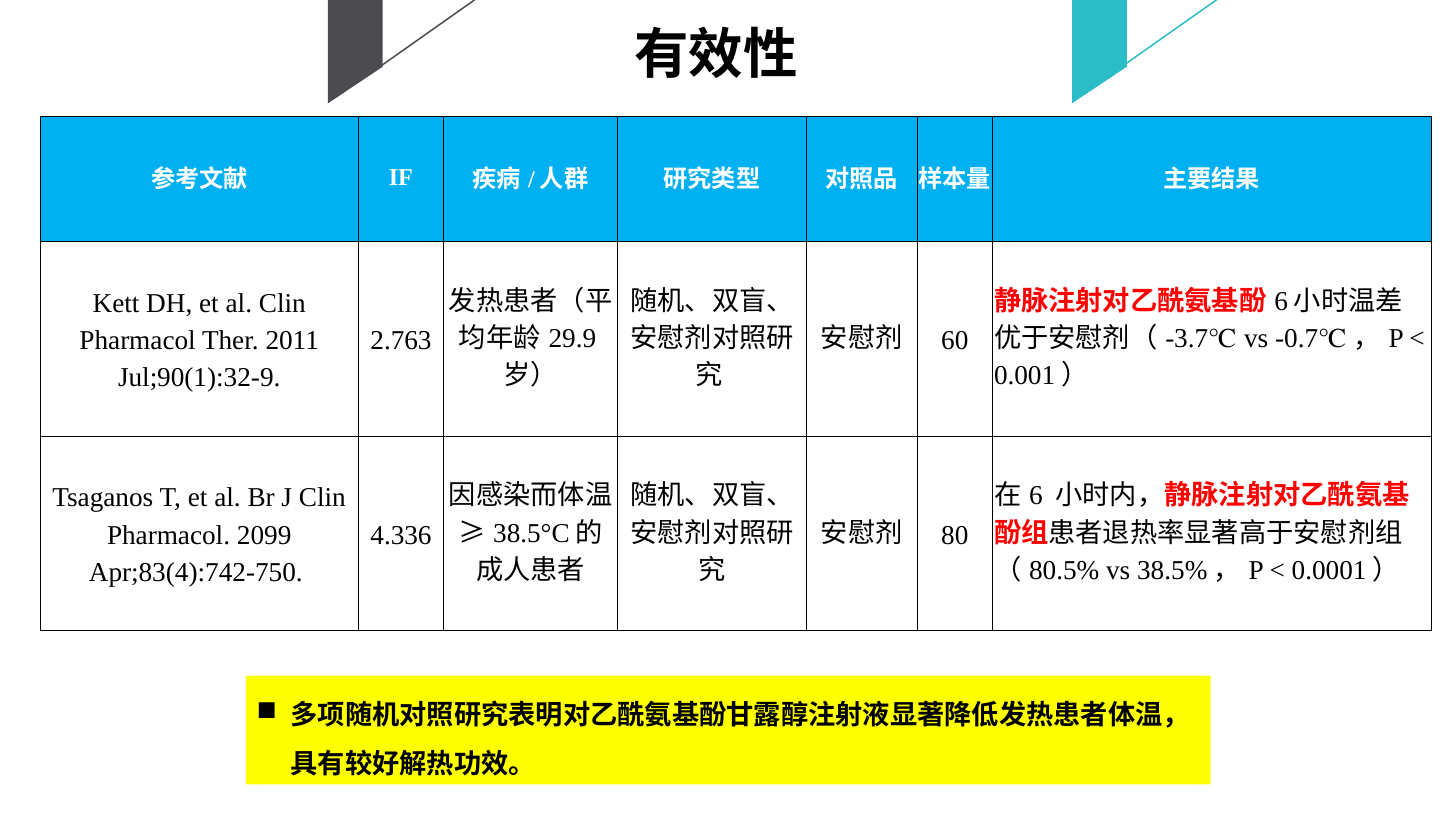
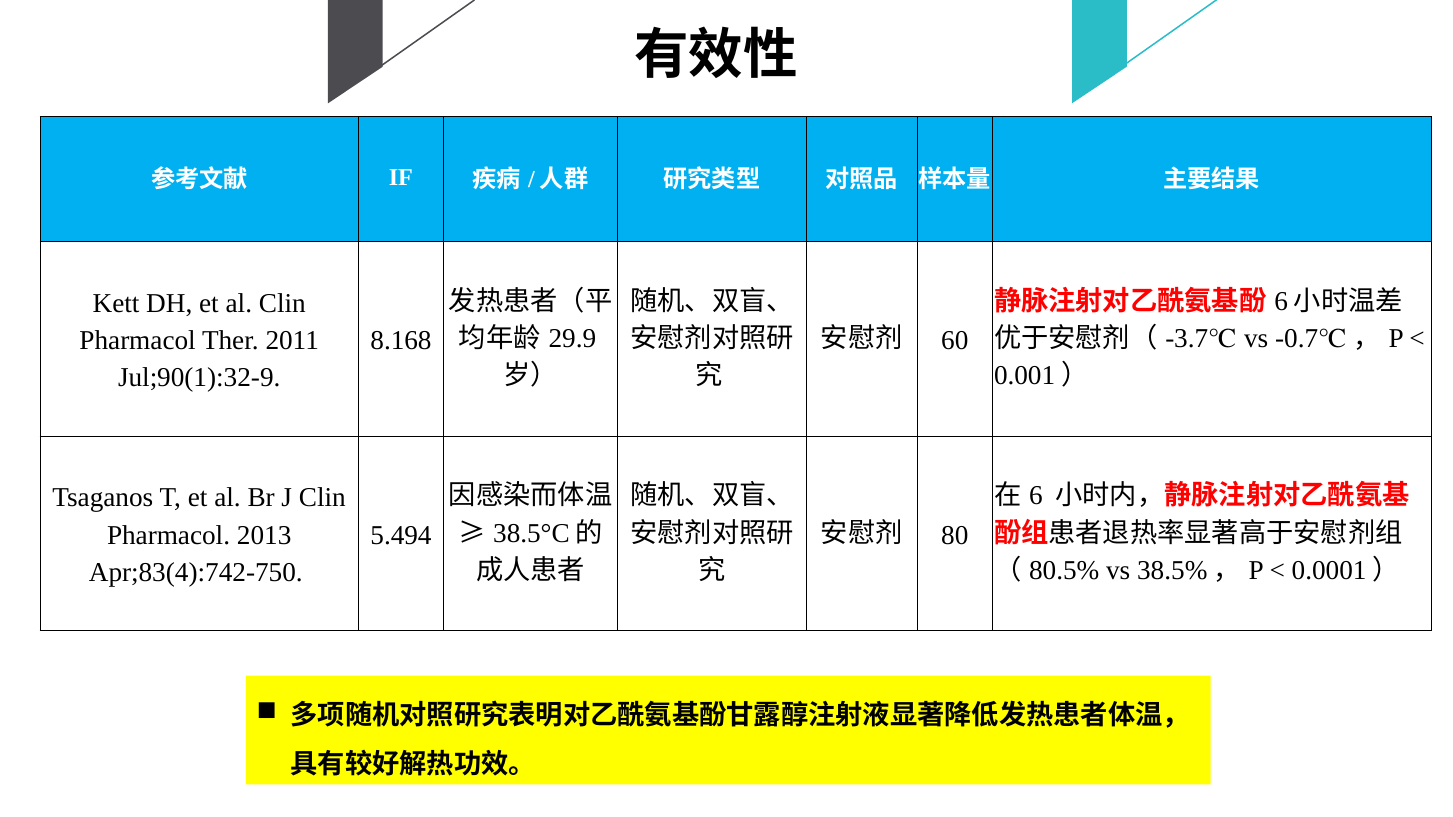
2.763: 2.763 -> 8.168 (401, 341)
2099: 2099 -> 2013 (264, 535)
4.336: 4.336 -> 5.494 (401, 535)
